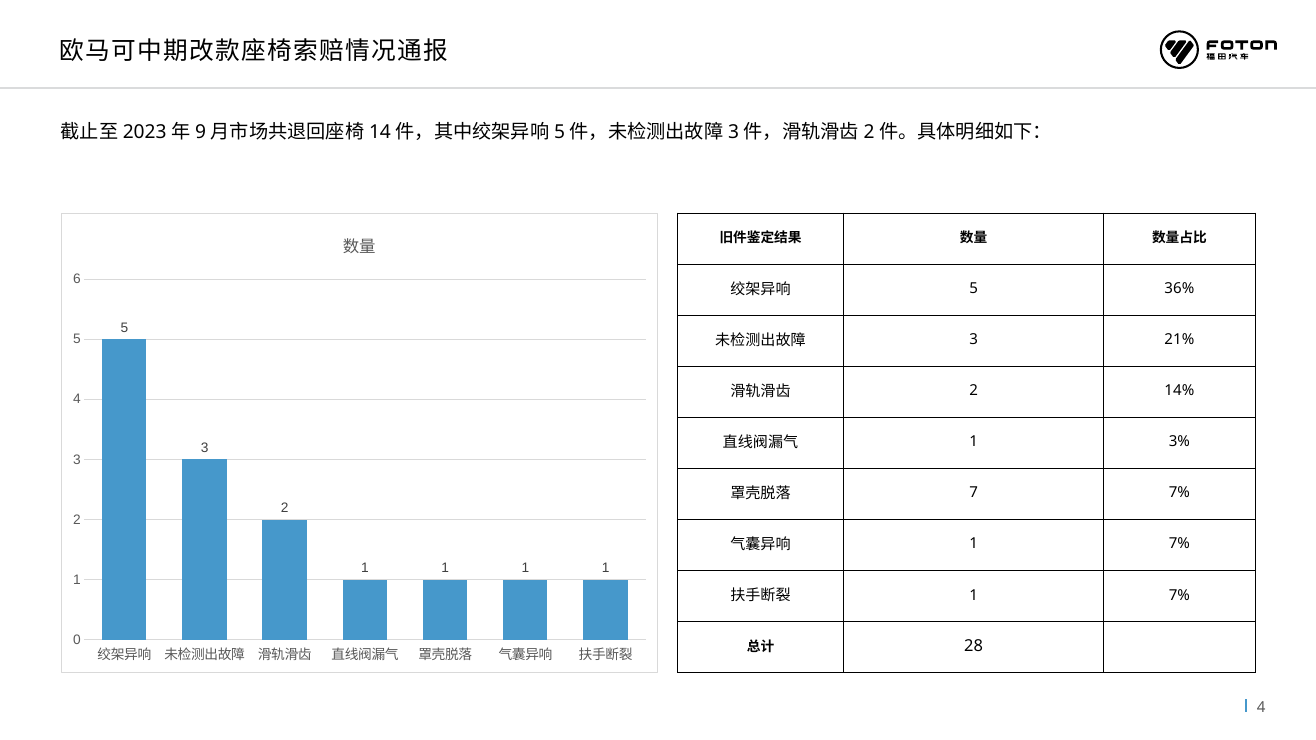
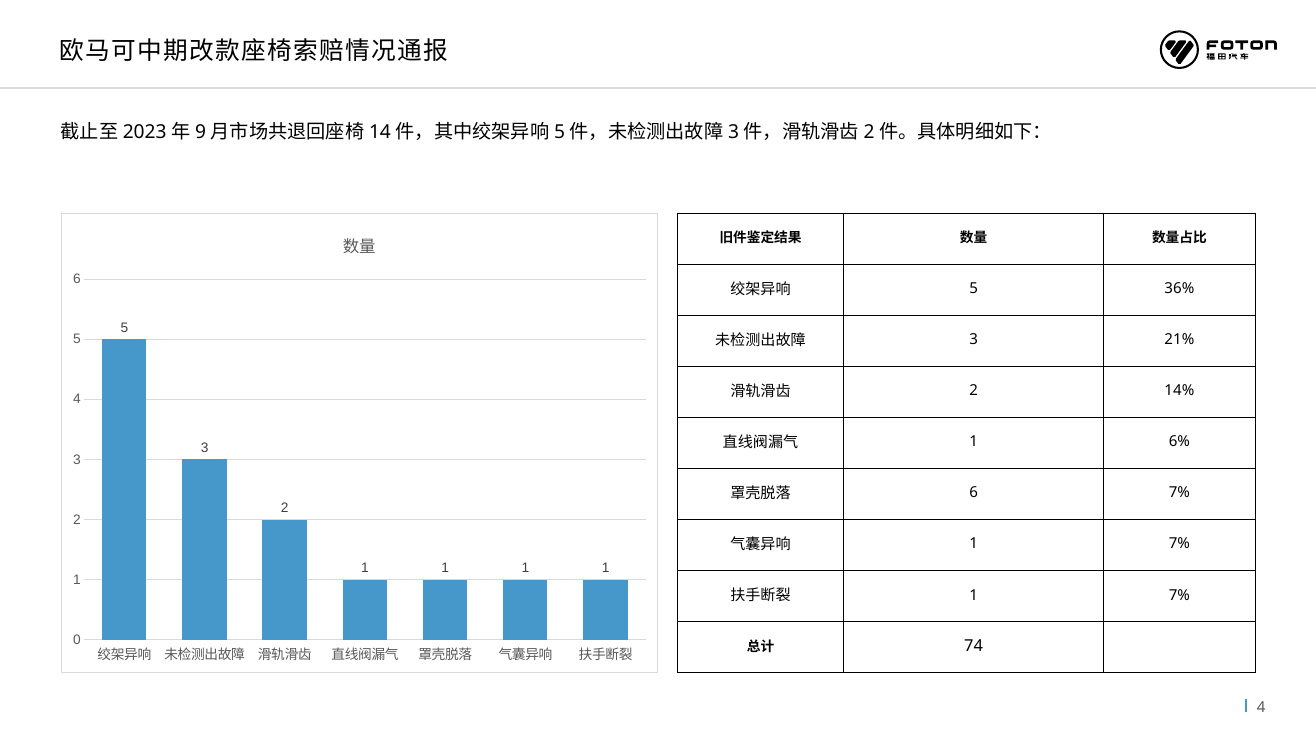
3%: 3% -> 6% (1179, 442)
7: 7 -> 6 (974, 493)
28: 28 -> 74 (974, 646)
